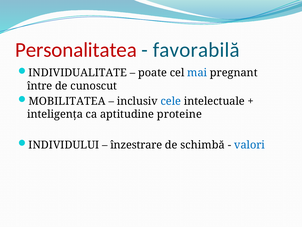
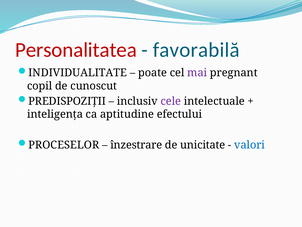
mai colour: blue -> purple (197, 73)
între: între -> copil (40, 86)
MOBILITATEA: MOBILITATEA -> PREDISPOZIȚII (67, 101)
cele colour: blue -> purple (171, 101)
proteine: proteine -> efectului (180, 114)
INDIVIDULUI: INDIVIDULUI -> PROCESELOR (64, 145)
schimbă: schimbă -> unicitate (203, 145)
